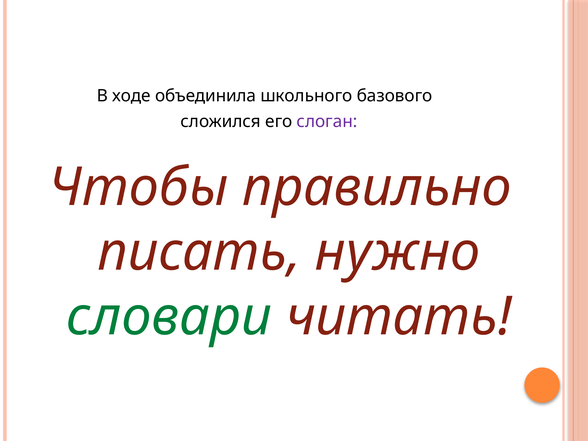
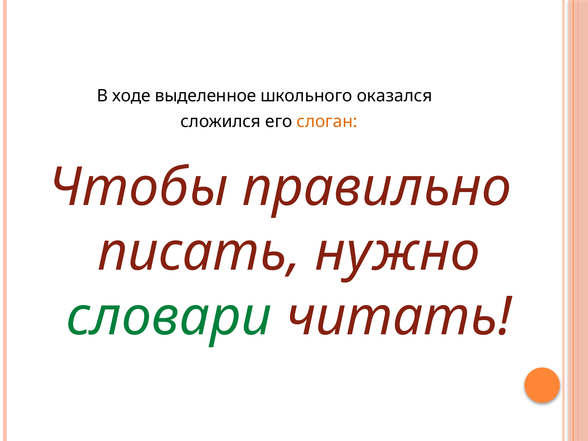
объединила: объединила -> выделенное (206, 96)
базового: базового -> оказался (395, 96)
слоган colour: purple -> orange (327, 121)
